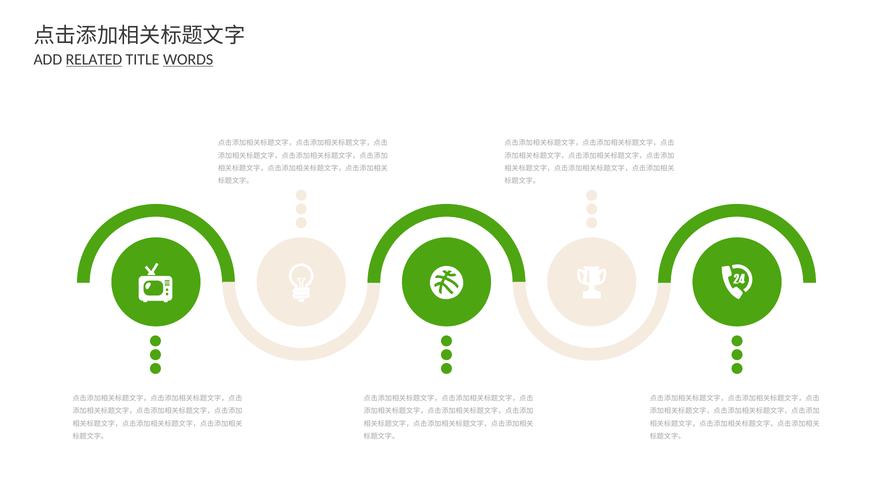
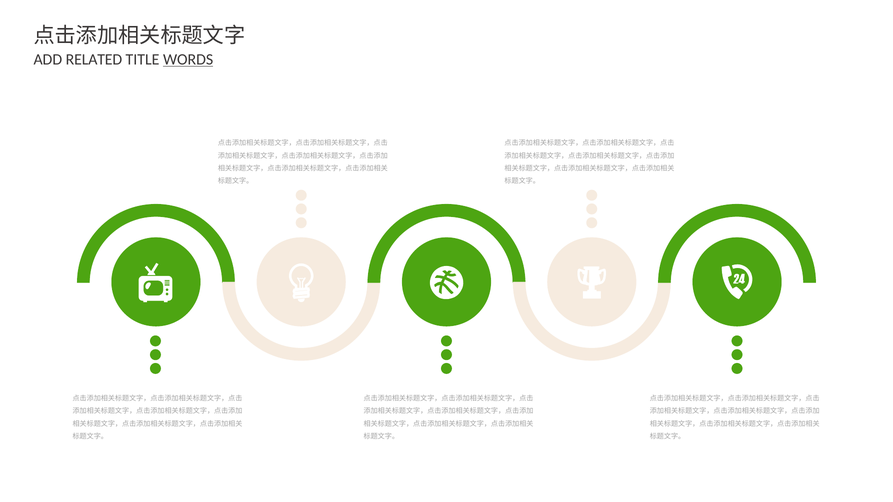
RELATED underline: present -> none (94, 59)
